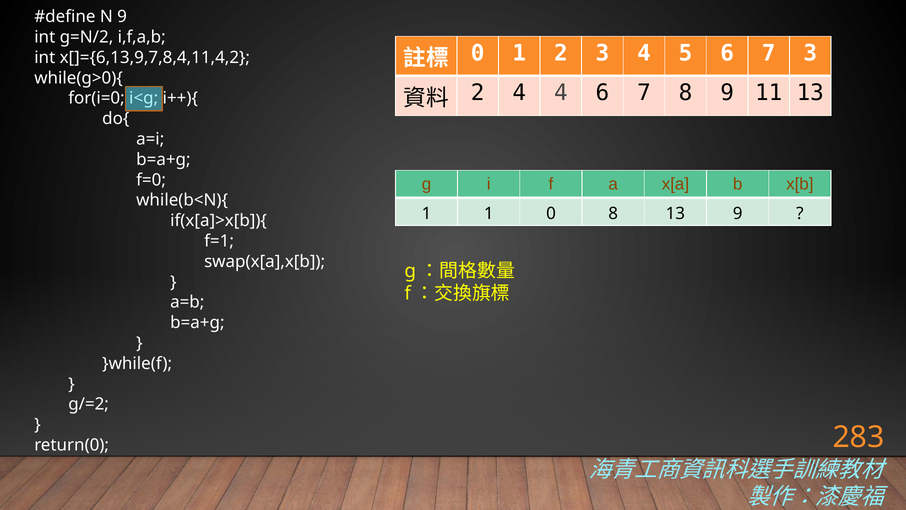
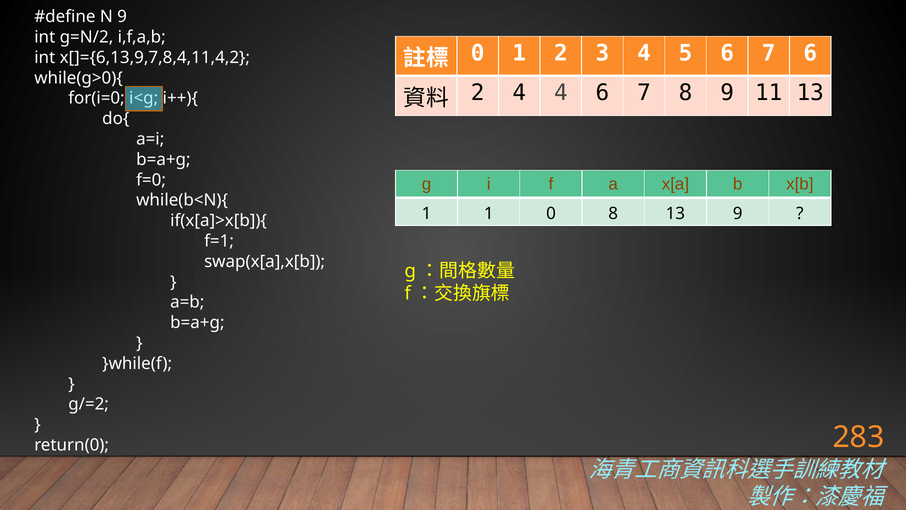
7 3: 3 -> 6 (810, 53)
